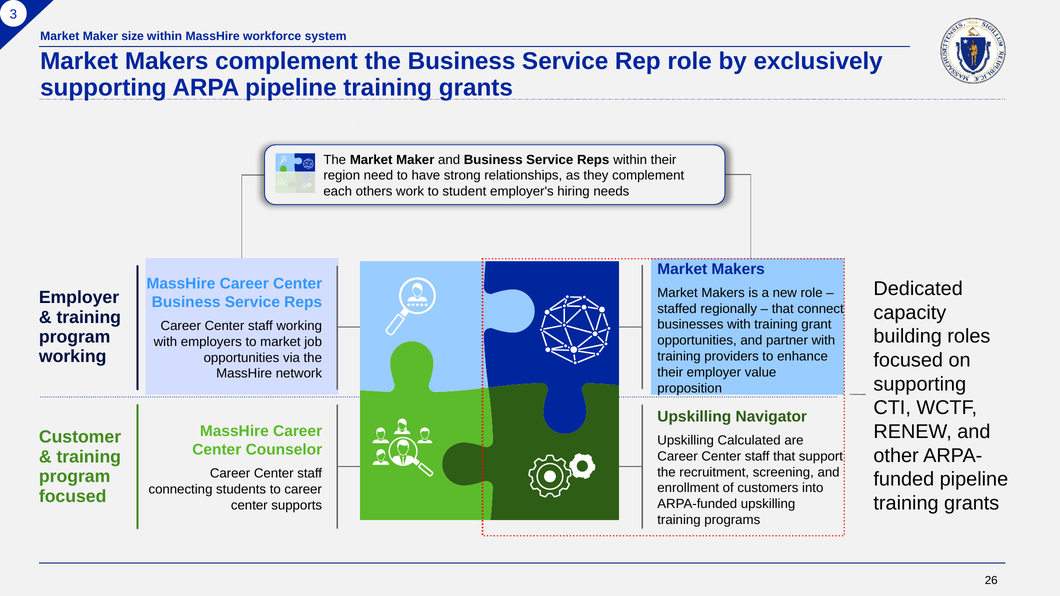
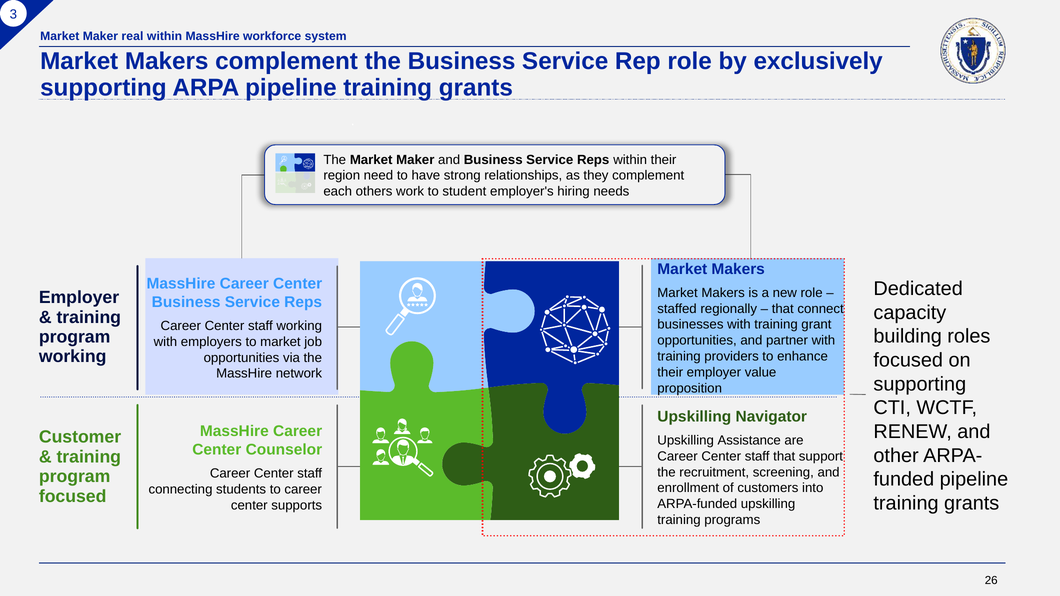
size: size -> real (132, 36)
Calculated: Calculated -> Assistance (749, 441)
